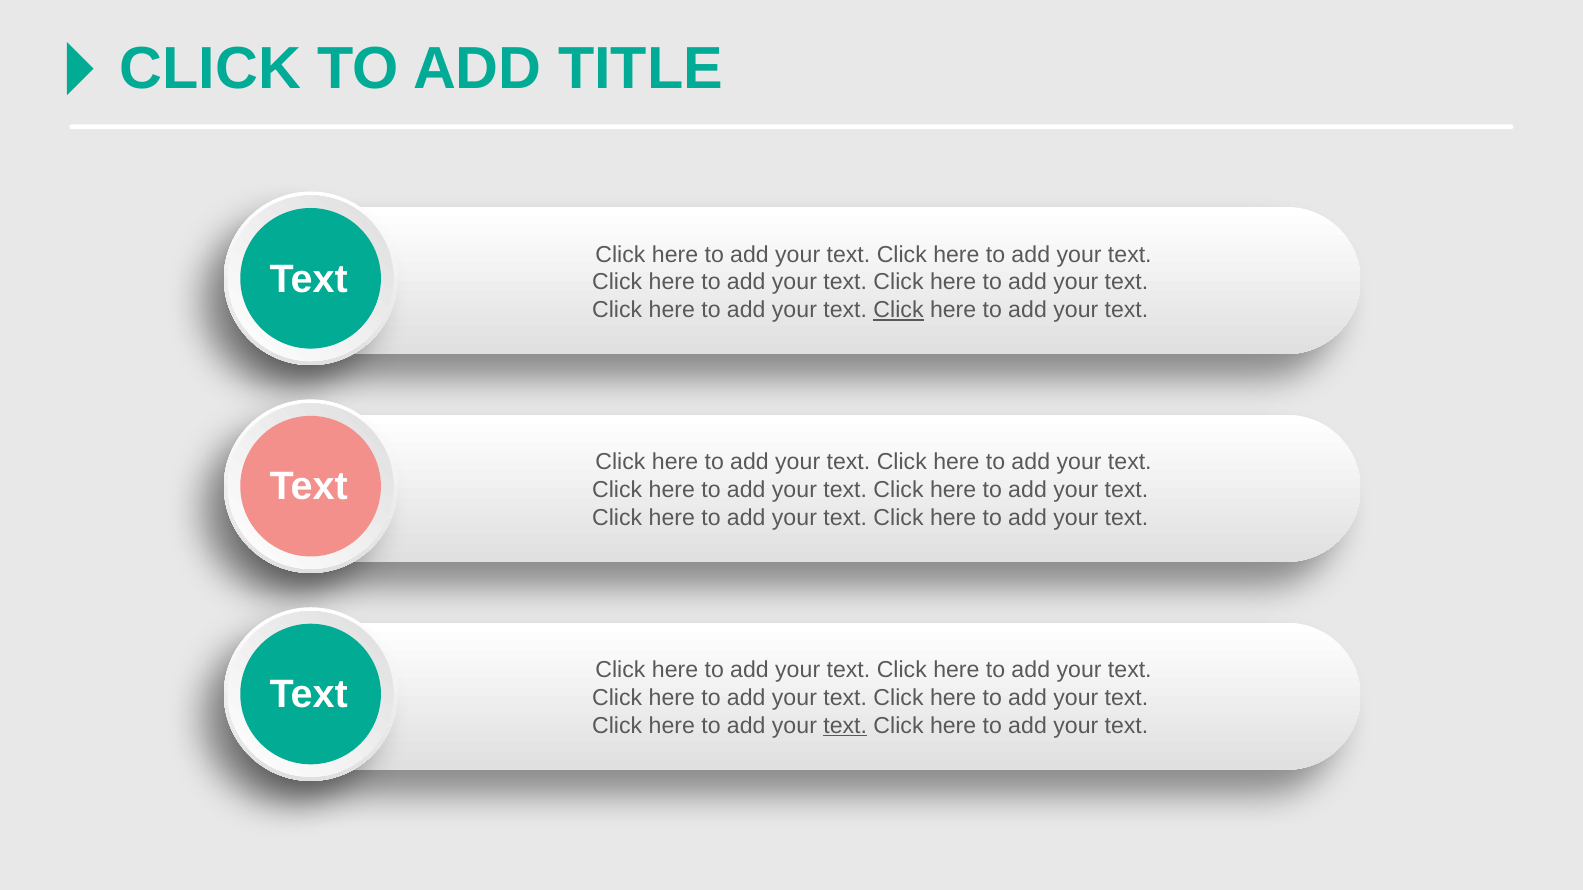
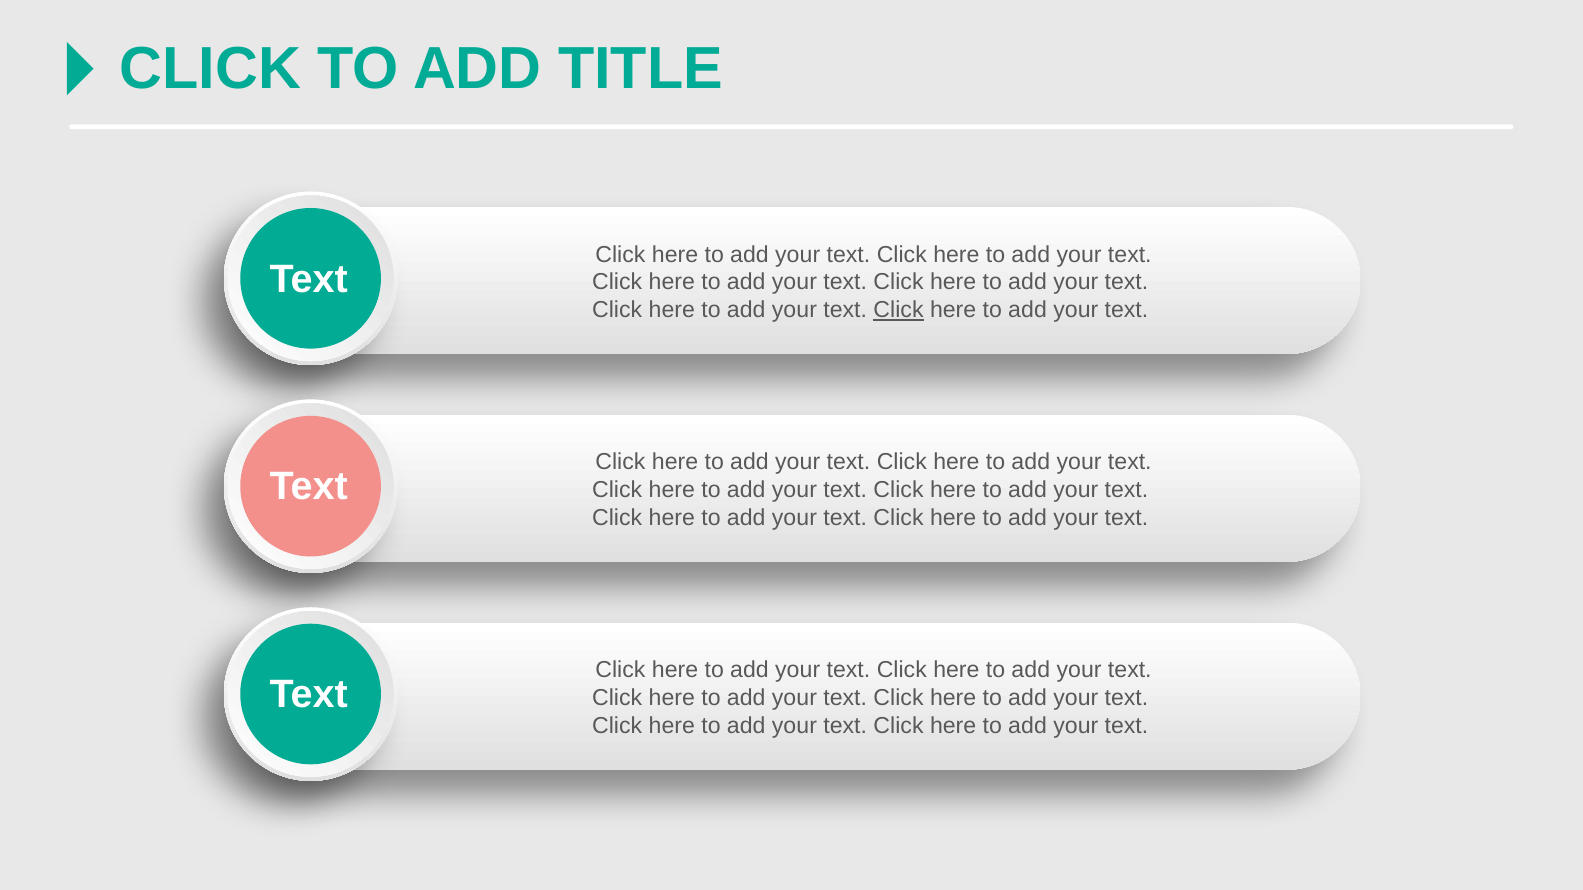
text underline: present -> none (845, 726)
